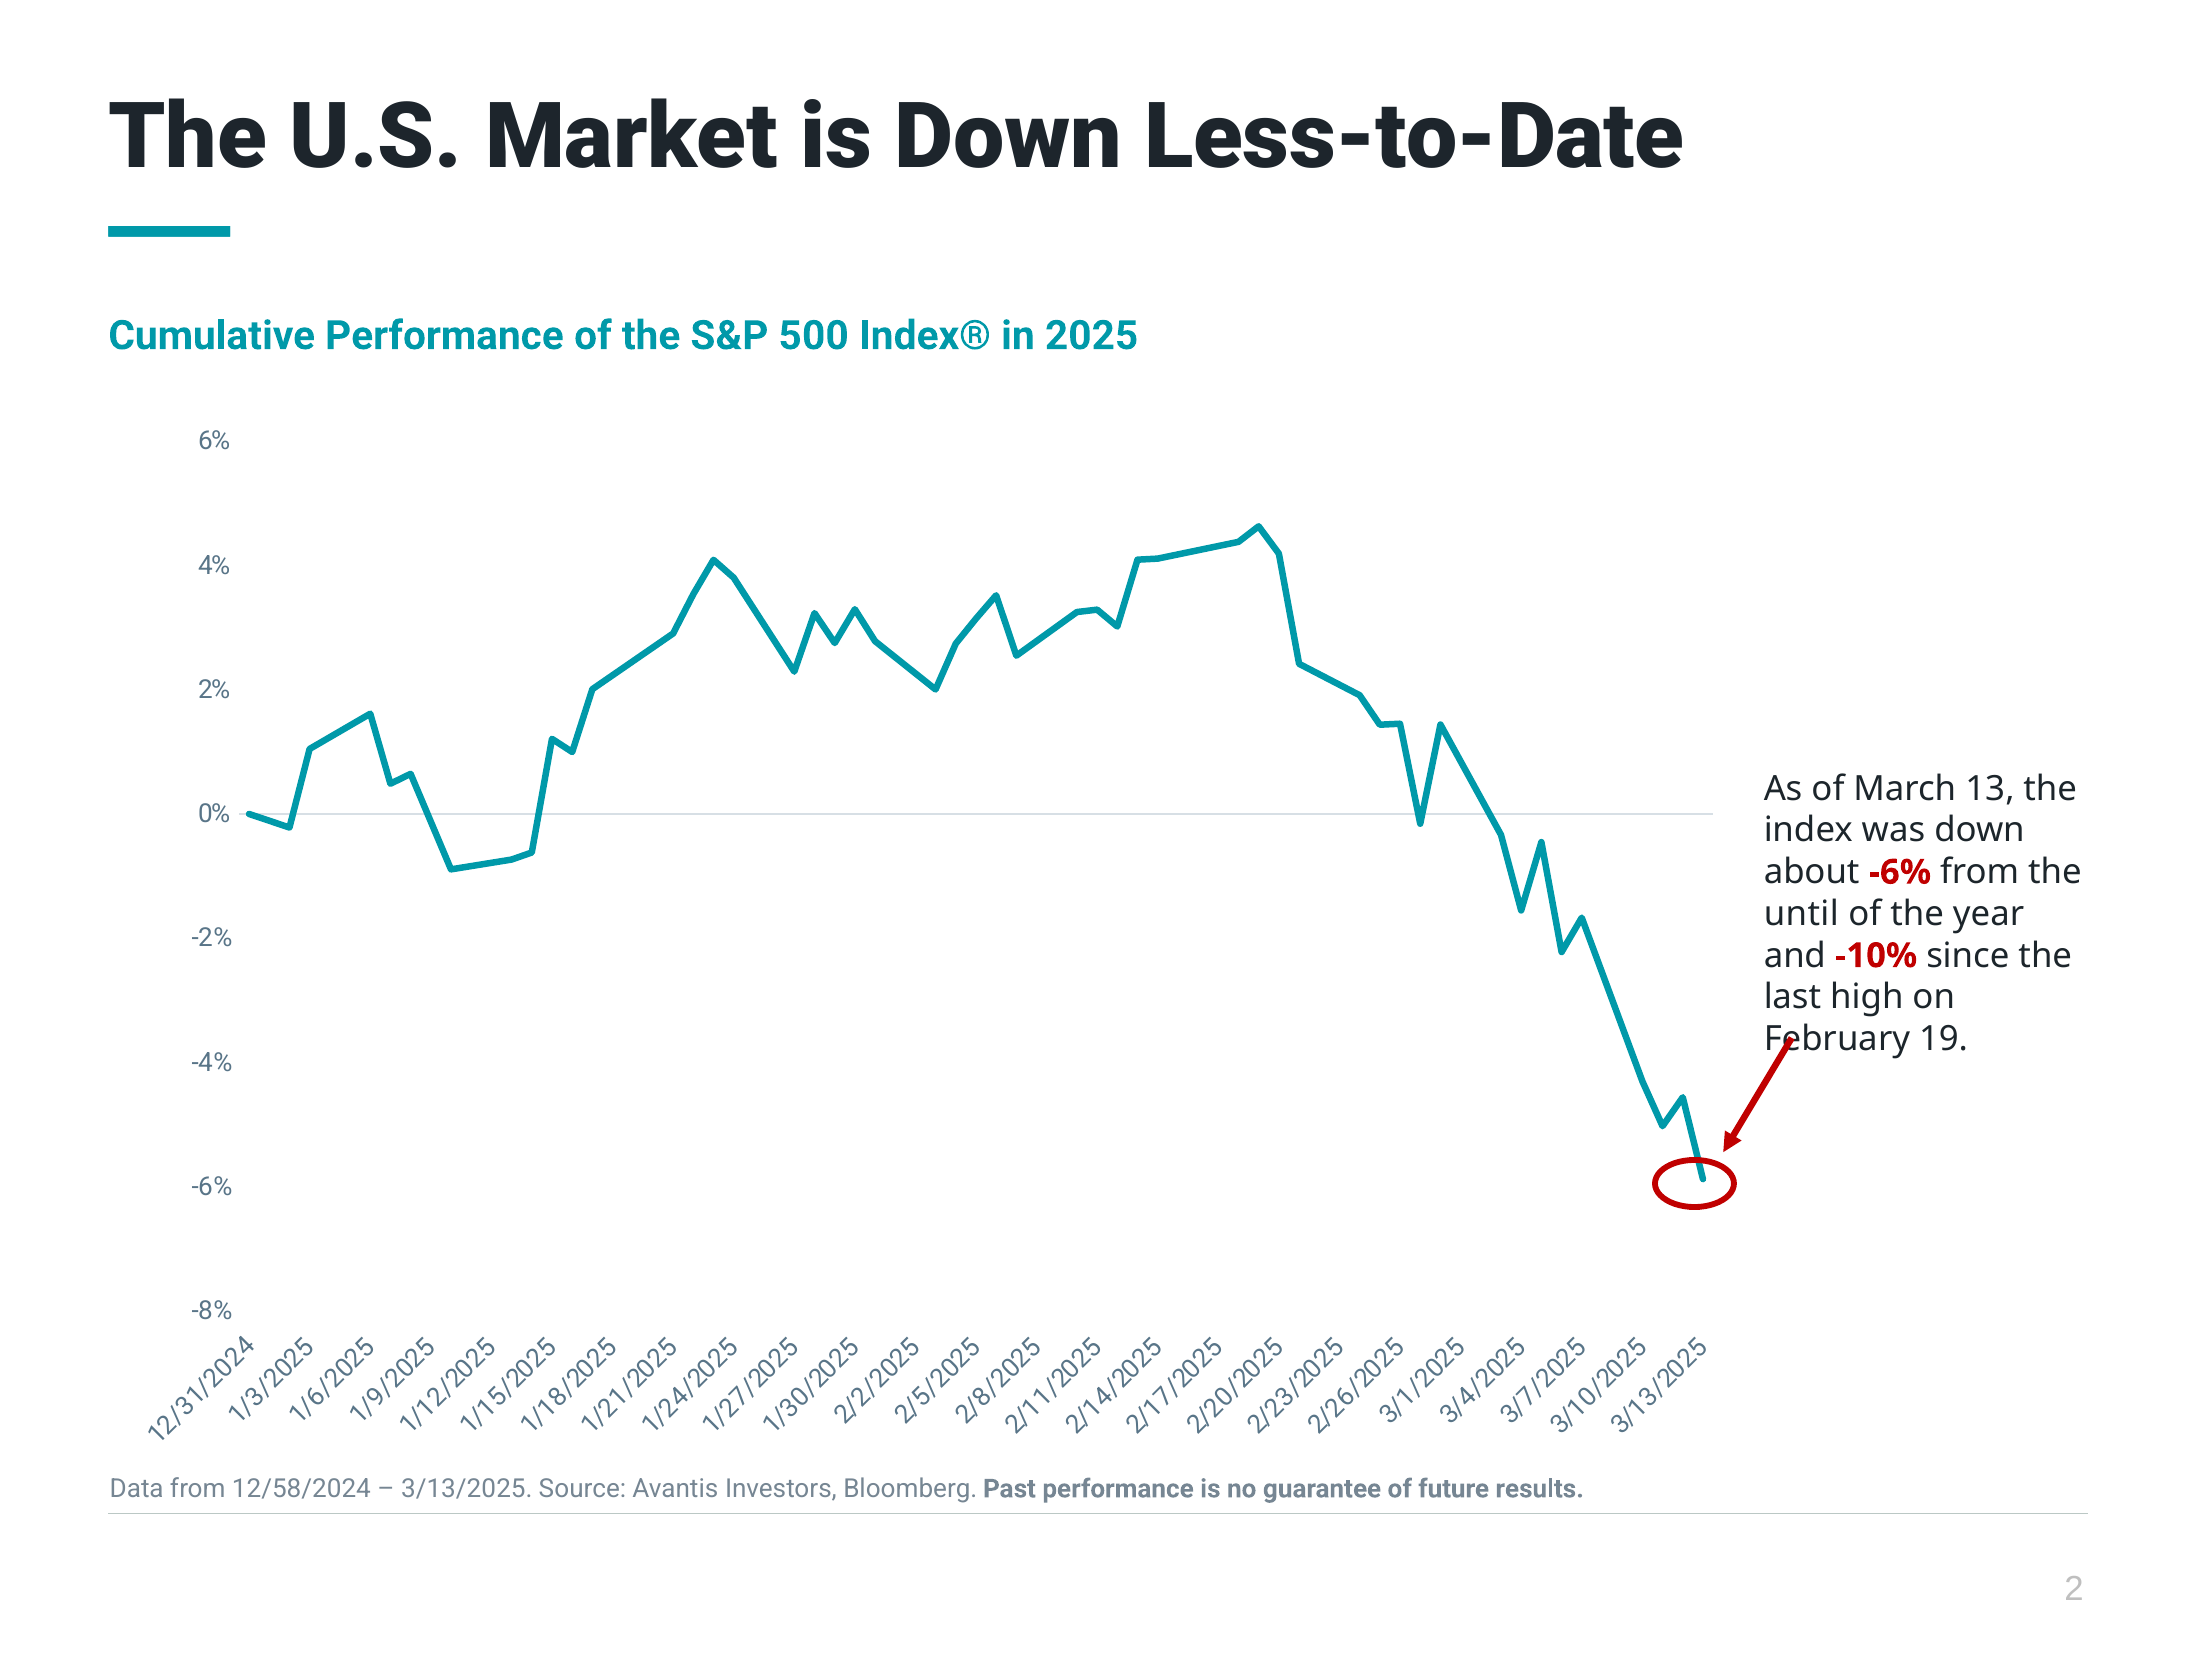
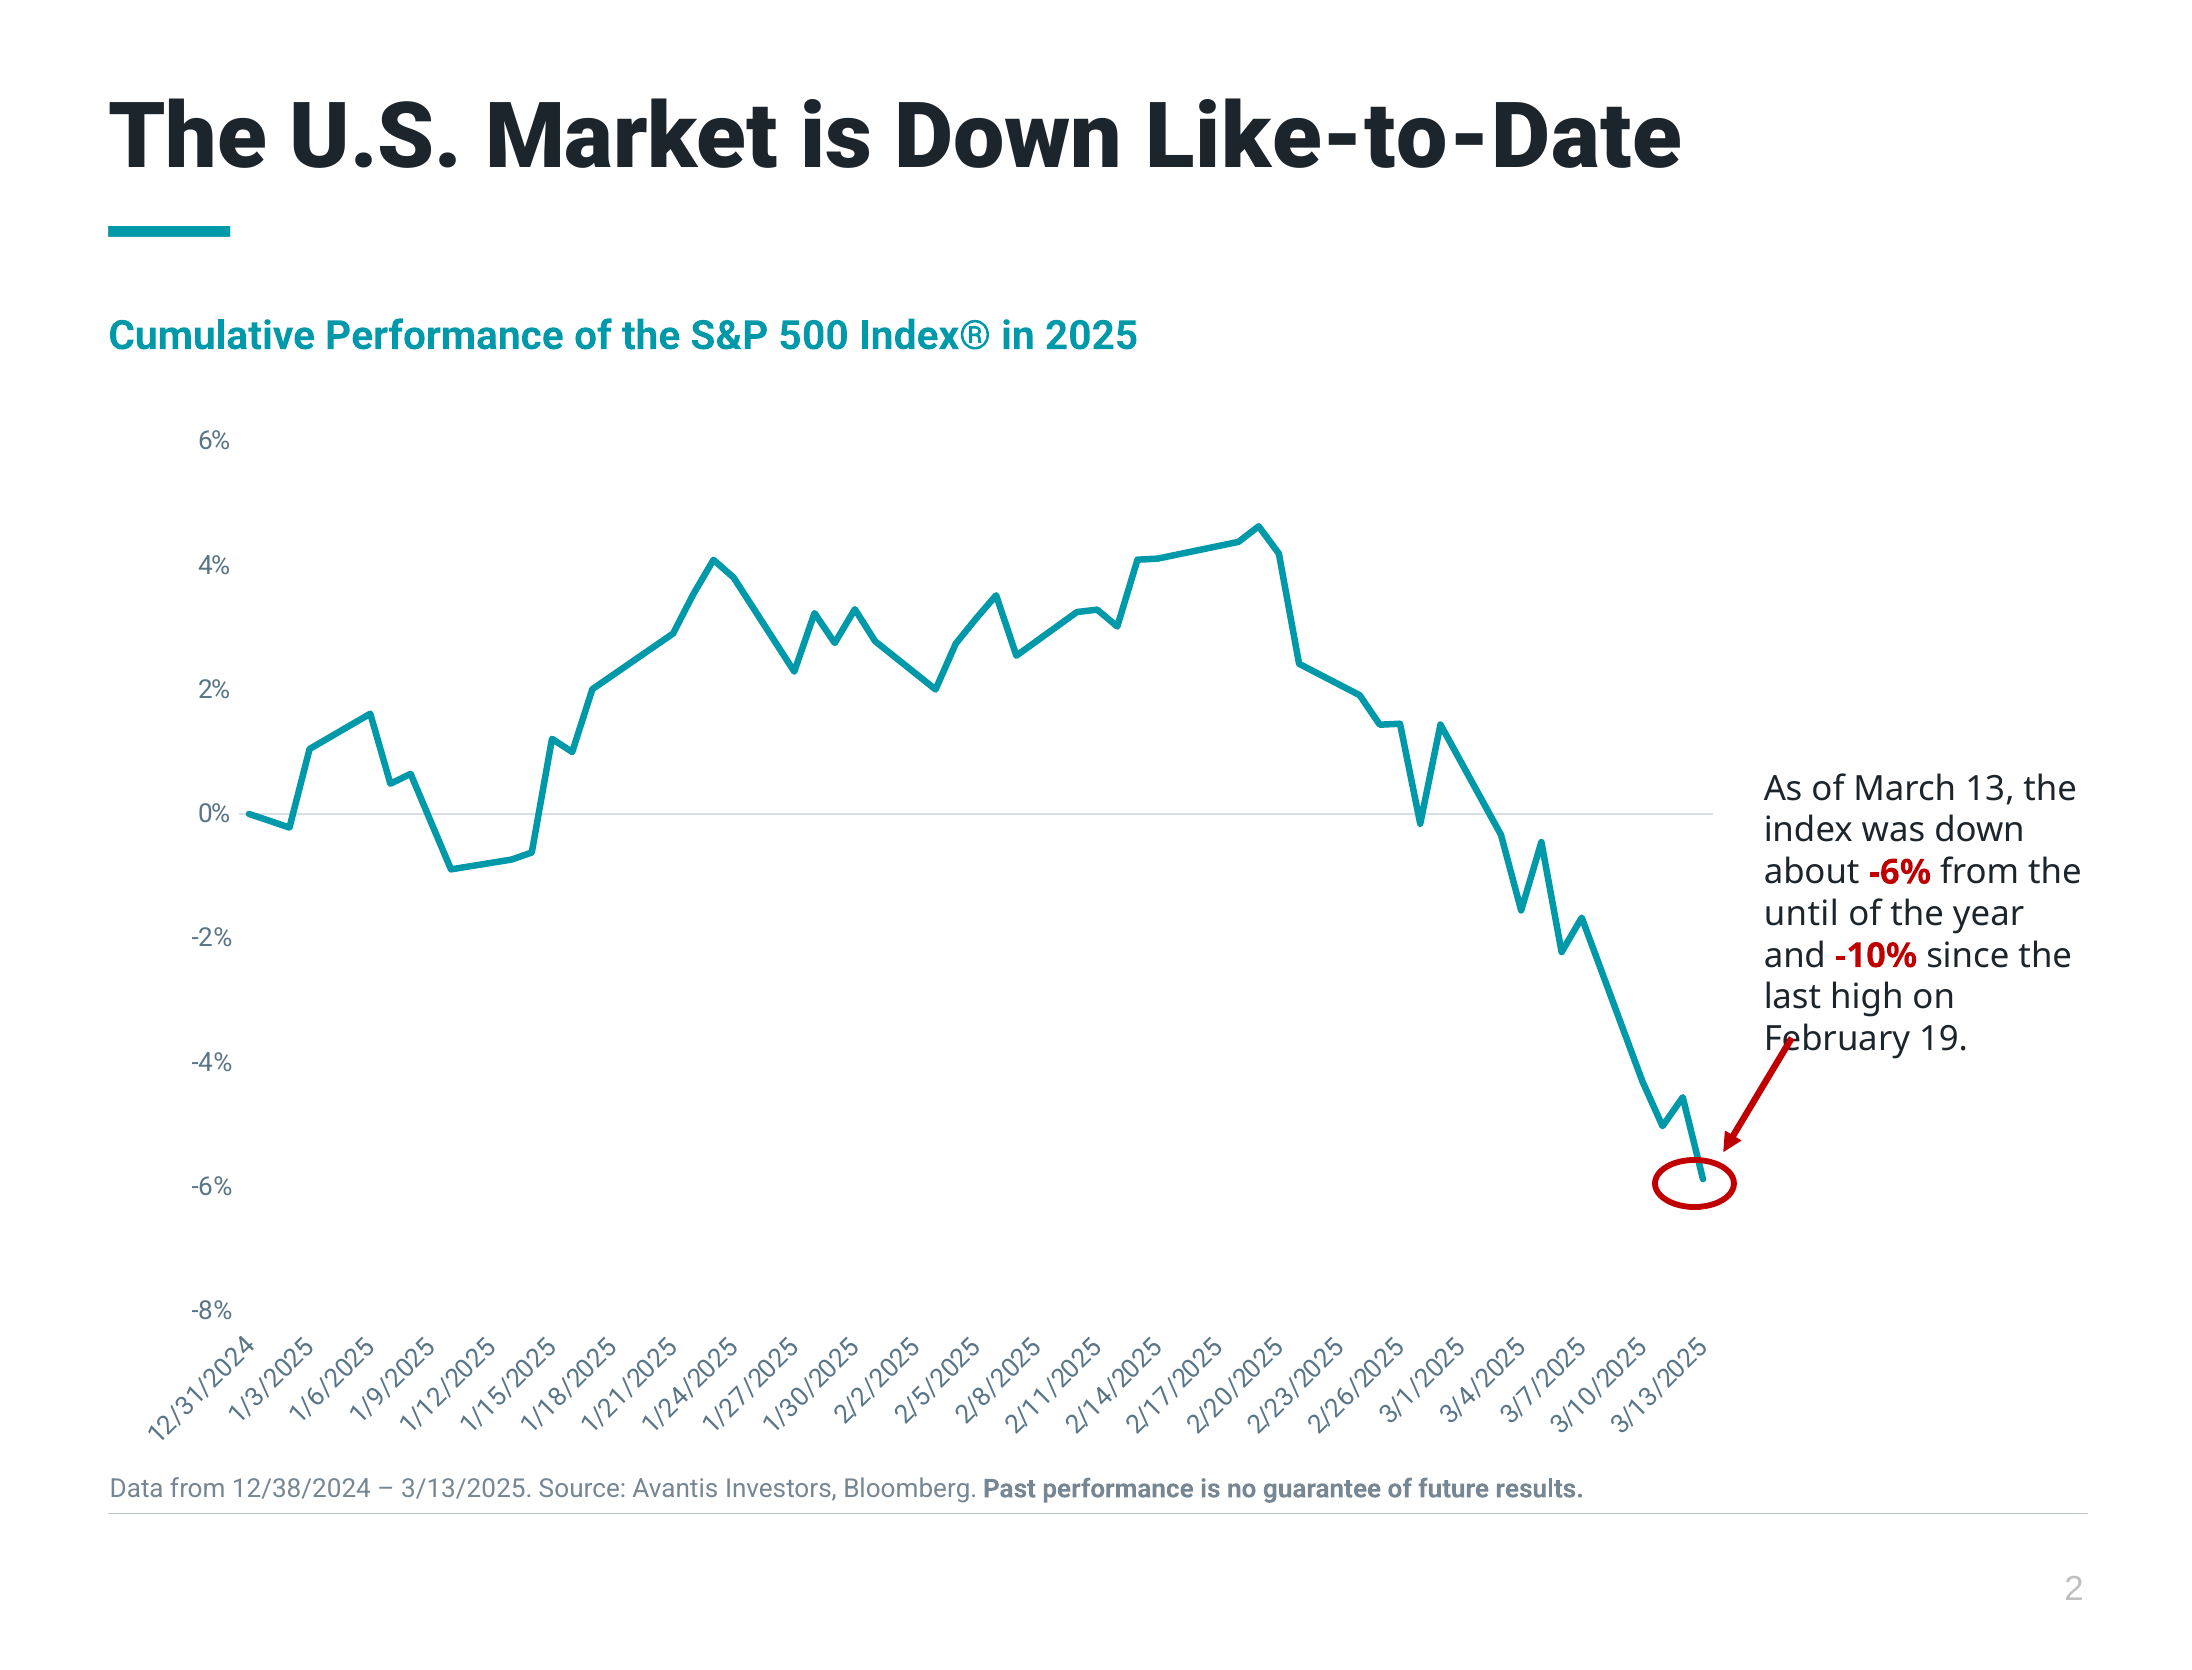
Less-to-Date: Less-to-Date -> Like-to-Date (1414, 138)
12/58/2024: 12/58/2024 -> 12/38/2024 (301, 1489)
